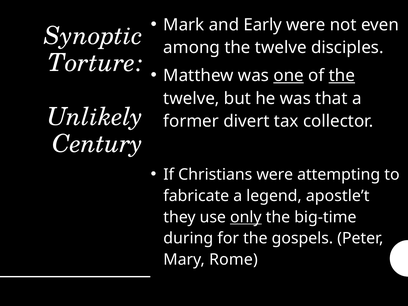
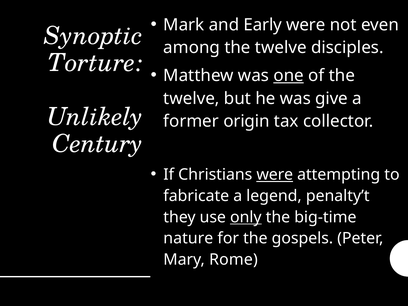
the underline: present -> none (342, 76)
that: that -> give (332, 98)
divert: divert -> origin (247, 121)
were underline: none -> present (275, 175)
apostle’t: apostle’t -> penalty’t (338, 196)
during: during -> nature (188, 238)
